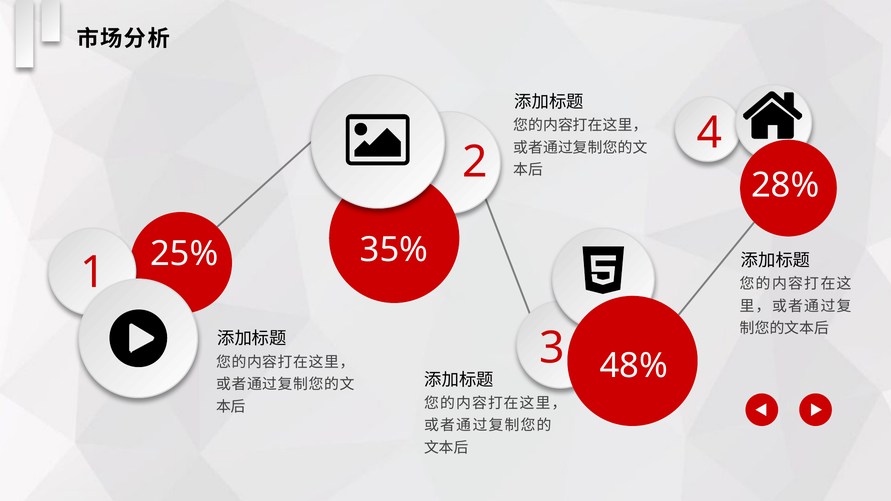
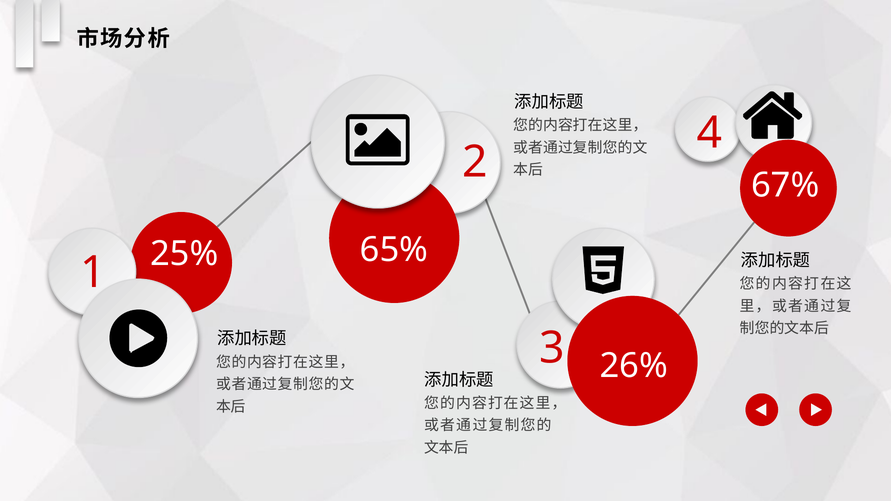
28%: 28% -> 67% (785, 185)
35%: 35% -> 65% (394, 250)
48%: 48% -> 26% (634, 366)
